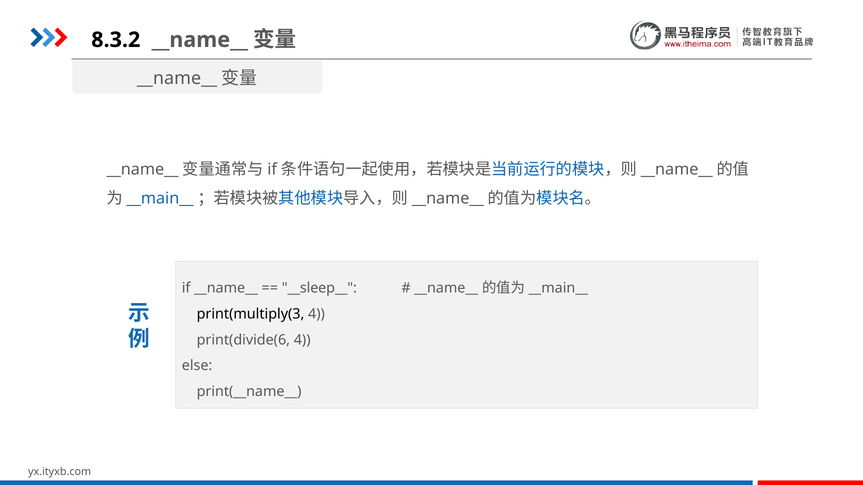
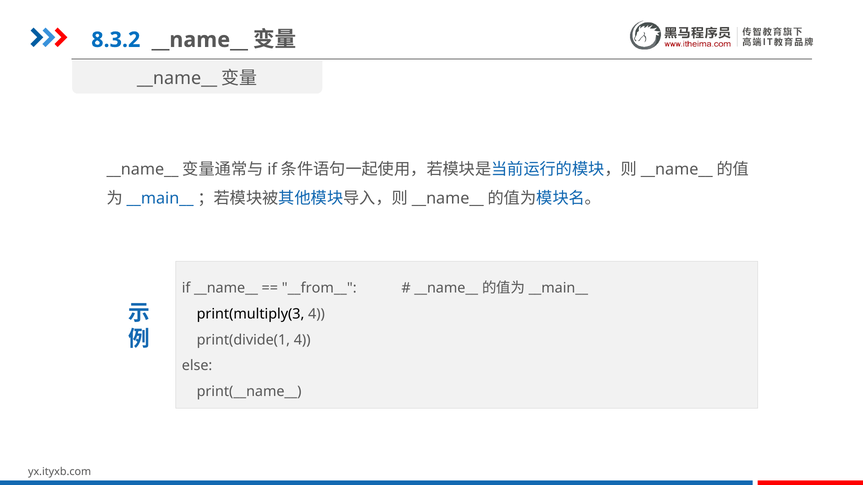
8.3.2 colour: black -> blue (116, 40)
__sleep__: __sleep__ -> __from__ (319, 289)
print(divide(6: print(divide(6 -> print(divide(1 (243, 340)
